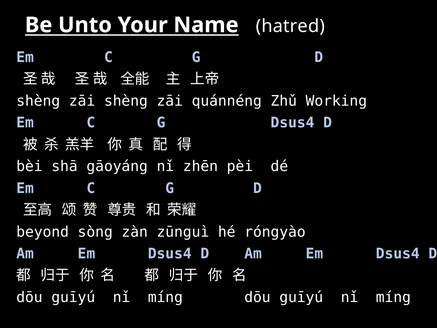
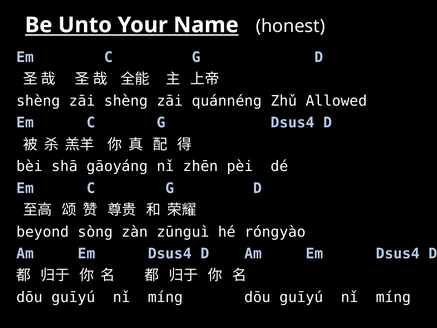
hatred: hatred -> honest (290, 26)
Working: Working -> Allowed (336, 101)
